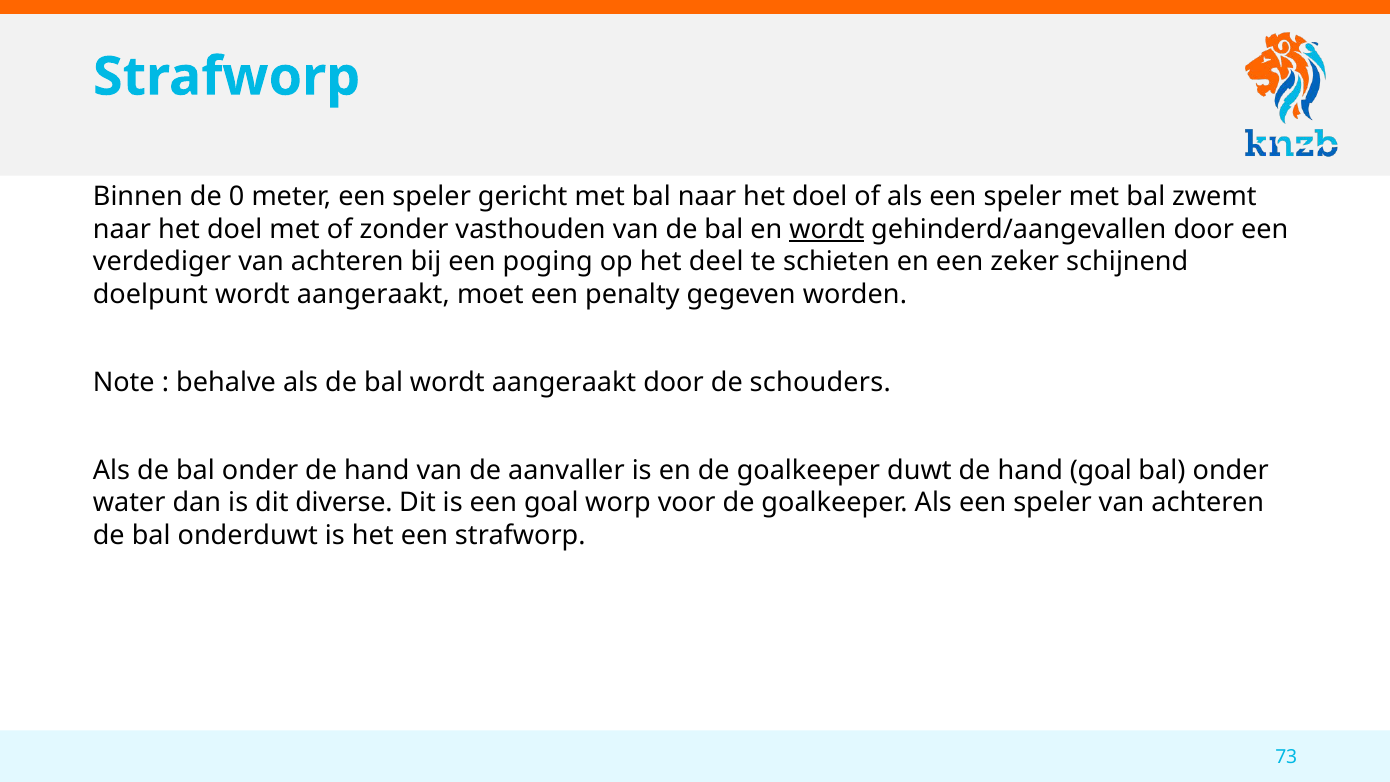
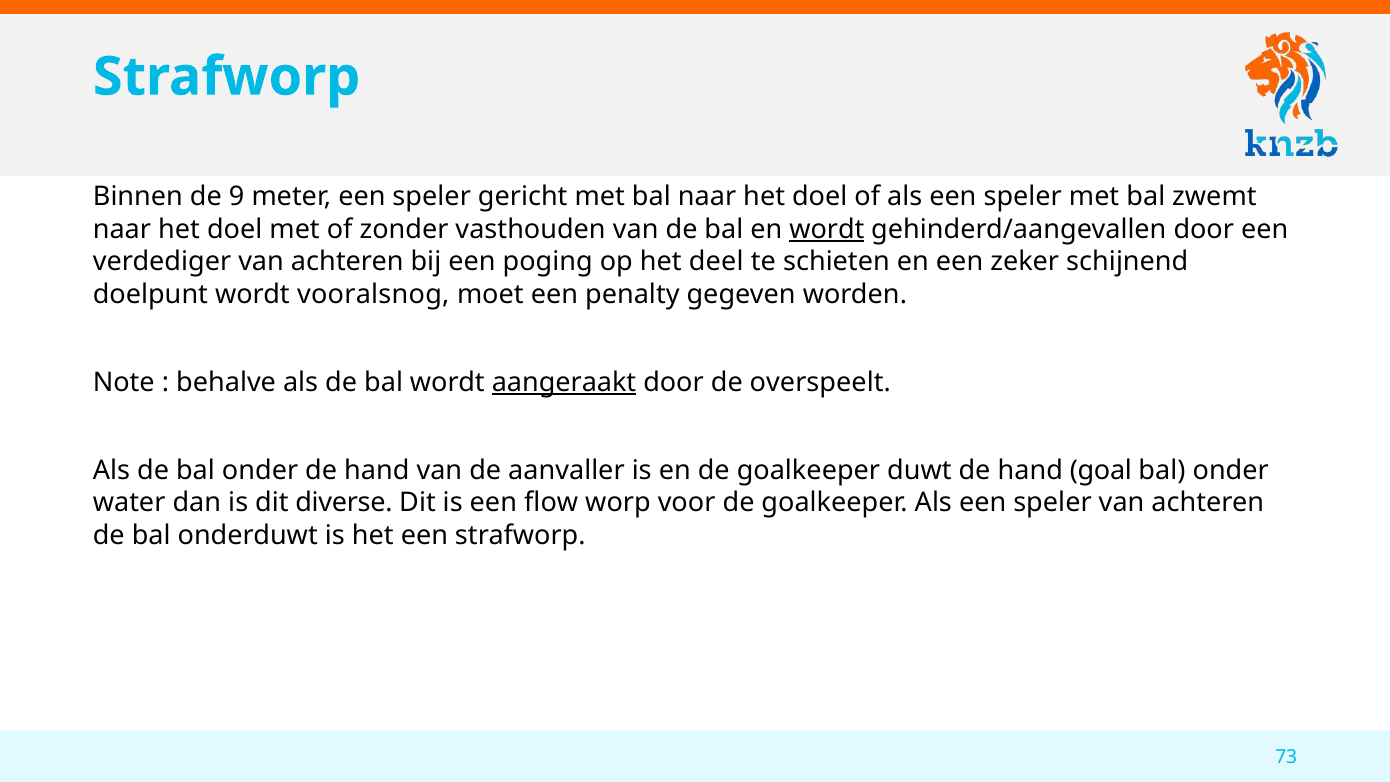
0: 0 -> 9 (237, 197)
doelpunt wordt aangeraakt: aangeraakt -> vooralsnog (373, 294)
aangeraakt underline: none -> present (564, 382)
schouders: schouders -> overspeelt (820, 382)
een goal: goal -> flow (551, 503)
